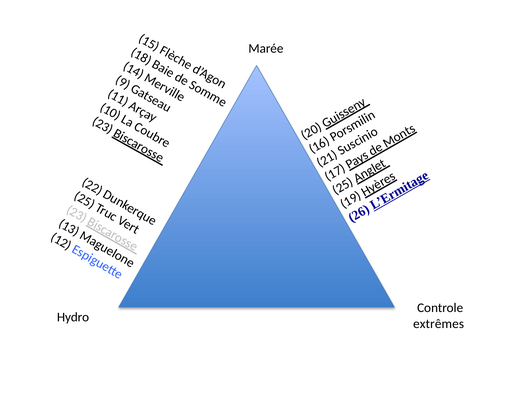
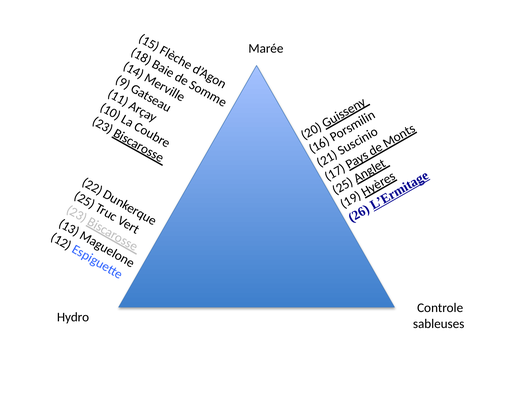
extrêmes: extrêmes -> sableuses (439, 324)
